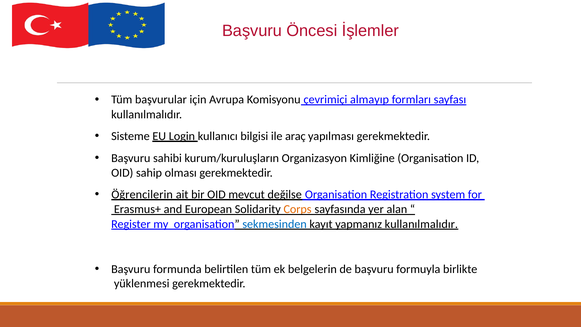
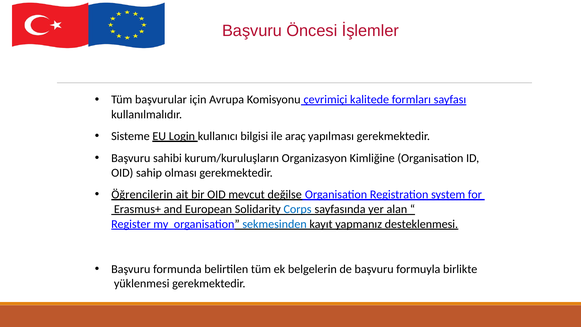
almayıp: almayıp -> kalitede (370, 100)
Corps colour: orange -> blue (298, 209)
yapmanız kullanılmalıdır: kullanılmalıdır -> desteklenmesi (421, 224)
